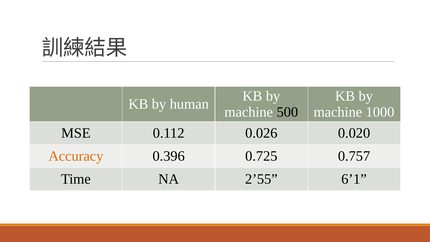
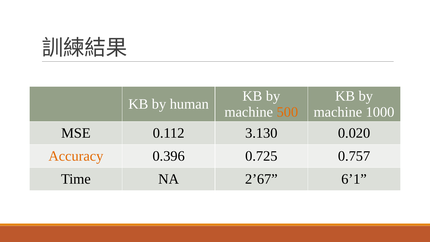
500 colour: black -> orange (287, 112)
0.026: 0.026 -> 3.130 (261, 133)
2’55: 2’55 -> 2’67 (261, 179)
